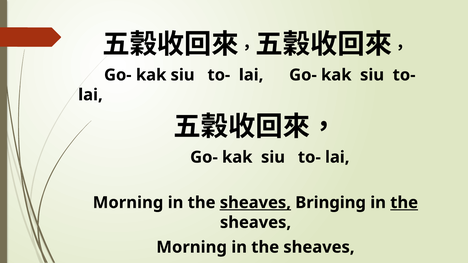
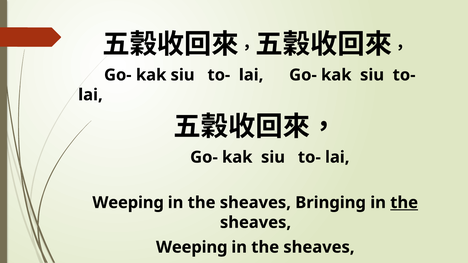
Morning: Morning -> Weeping (128, 203)
sheaves underline: present -> none (255, 203)
Morning: Morning -> Weeping (192, 247)
